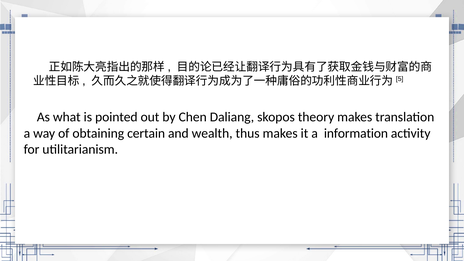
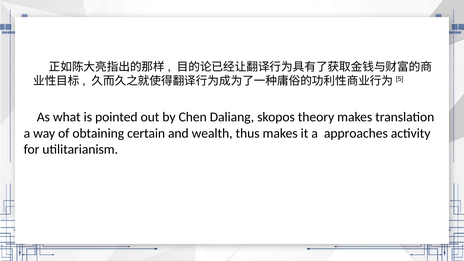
information: information -> approaches (356, 133)
